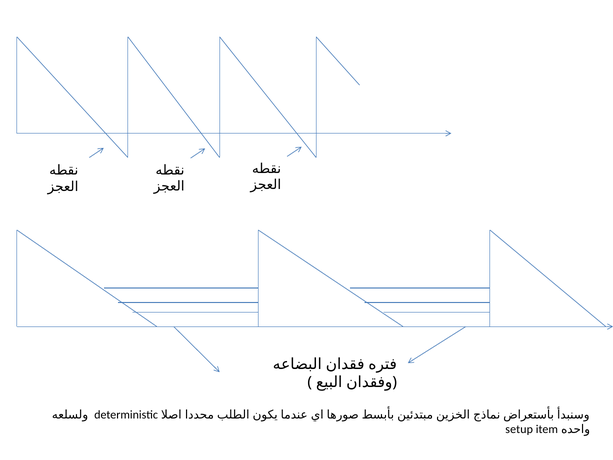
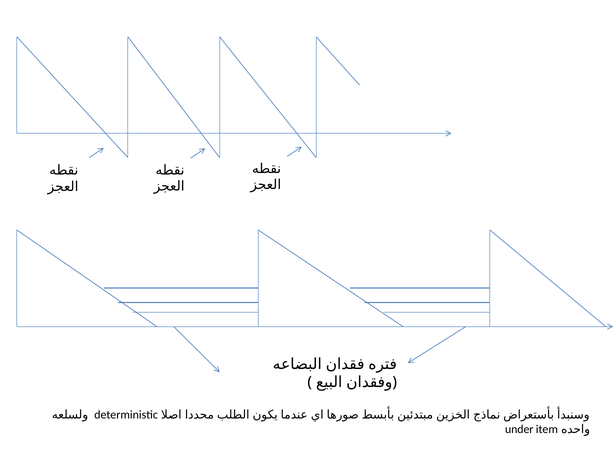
setup: setup -> under (519, 429)
